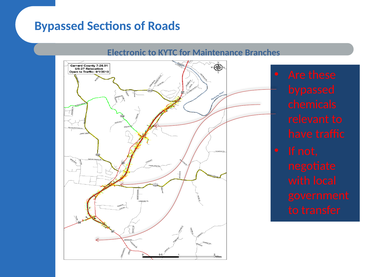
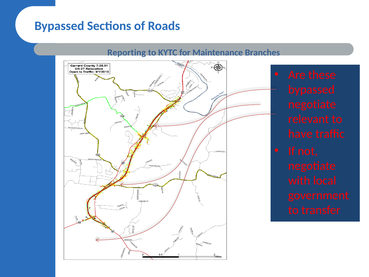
Electronic: Electronic -> Reporting (127, 53)
chemicals: chemicals -> negotiate (312, 104)
